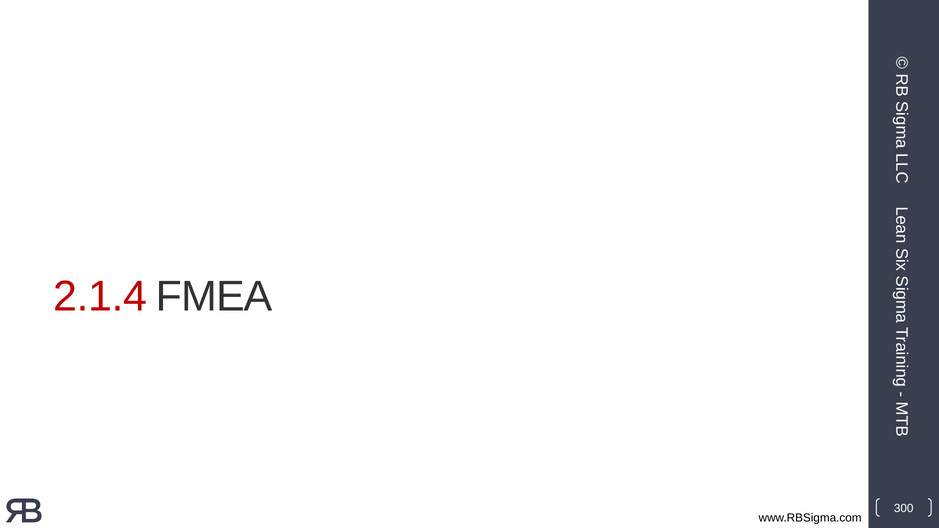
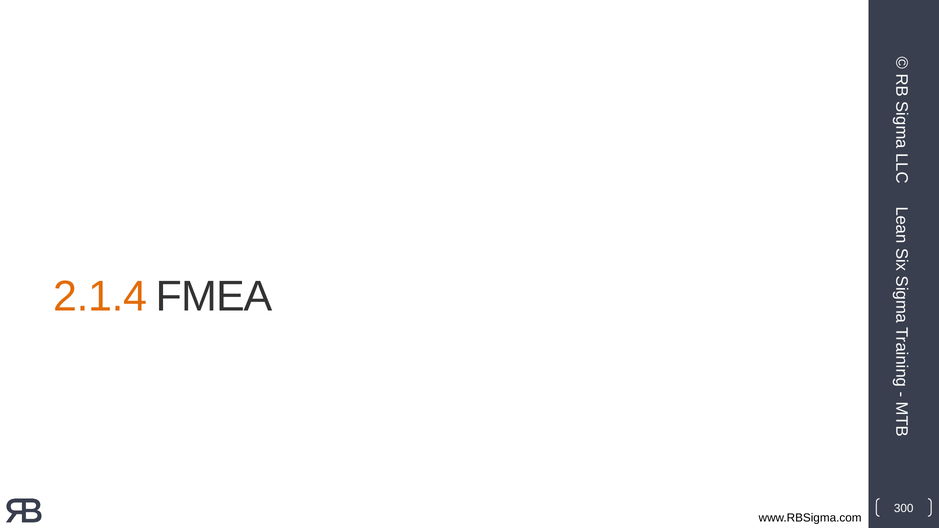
2.1.4 colour: red -> orange (100, 297)
